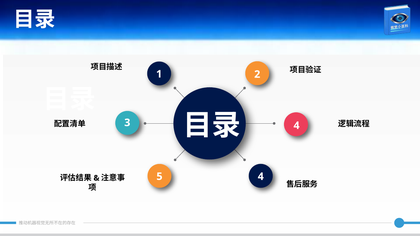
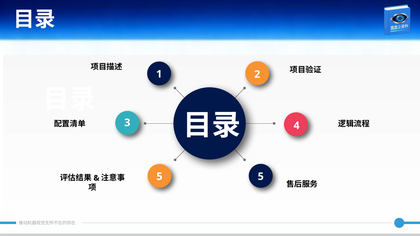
5 4: 4 -> 5 (261, 177)
